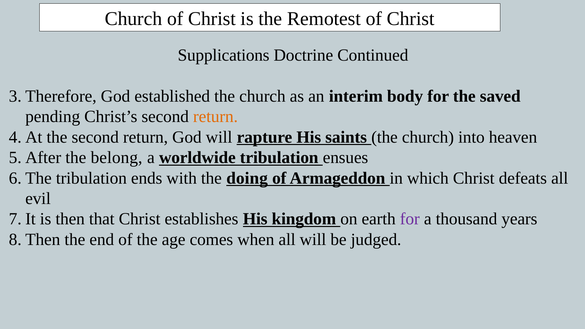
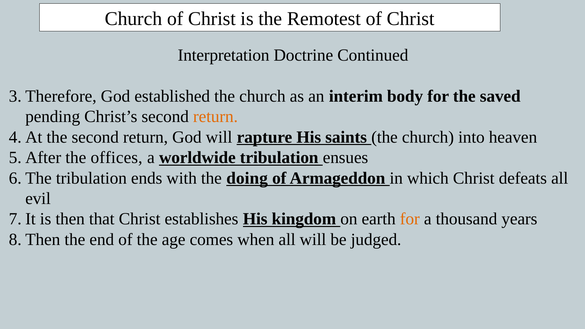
Supplications: Supplications -> Interpretation (224, 55)
belong: belong -> offices (117, 158)
for colour: purple -> orange (410, 219)
